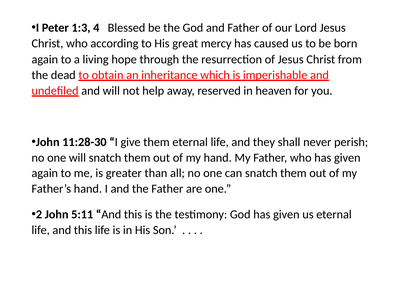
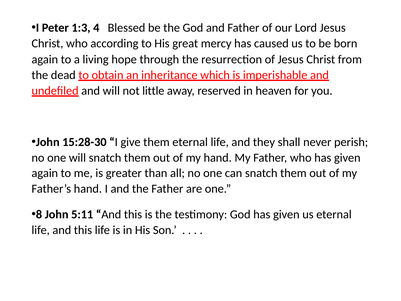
help: help -> little (153, 91)
11:28-30: 11:28-30 -> 15:28-30 (84, 142)
2: 2 -> 8 (39, 214)
